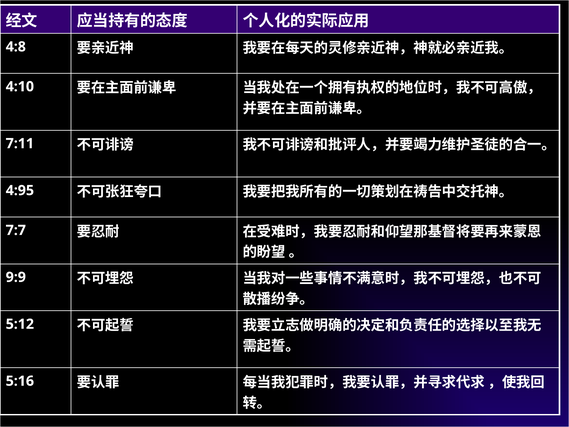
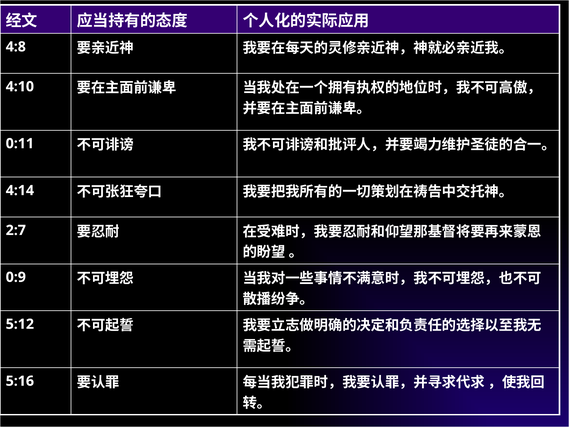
7:11: 7:11 -> 0:11 (20, 143)
4:95: 4:95 -> 4:14 (20, 190)
7:7: 7:7 -> 2:7 (16, 230)
9:9: 9:9 -> 0:9 (16, 277)
